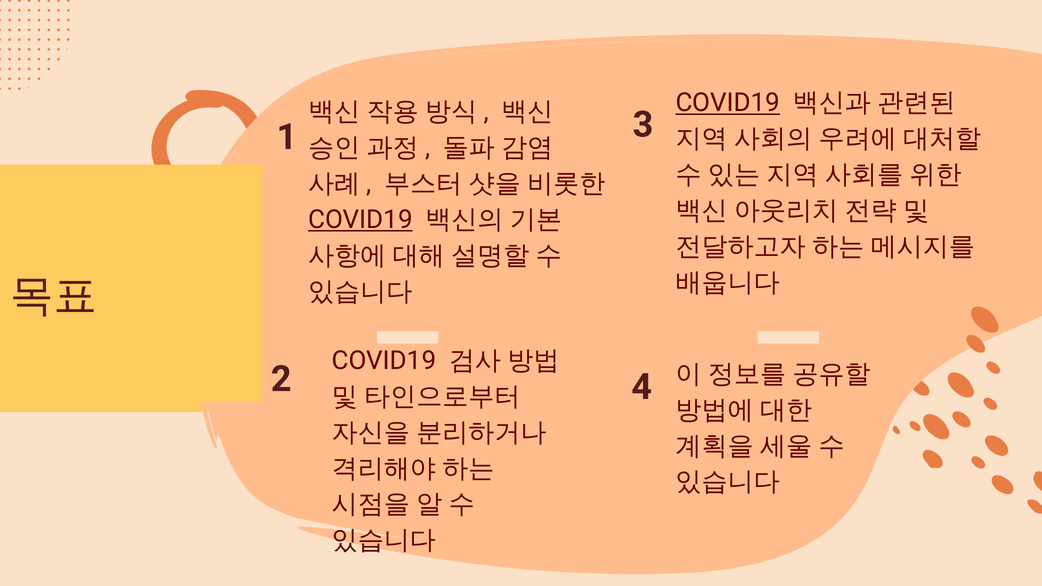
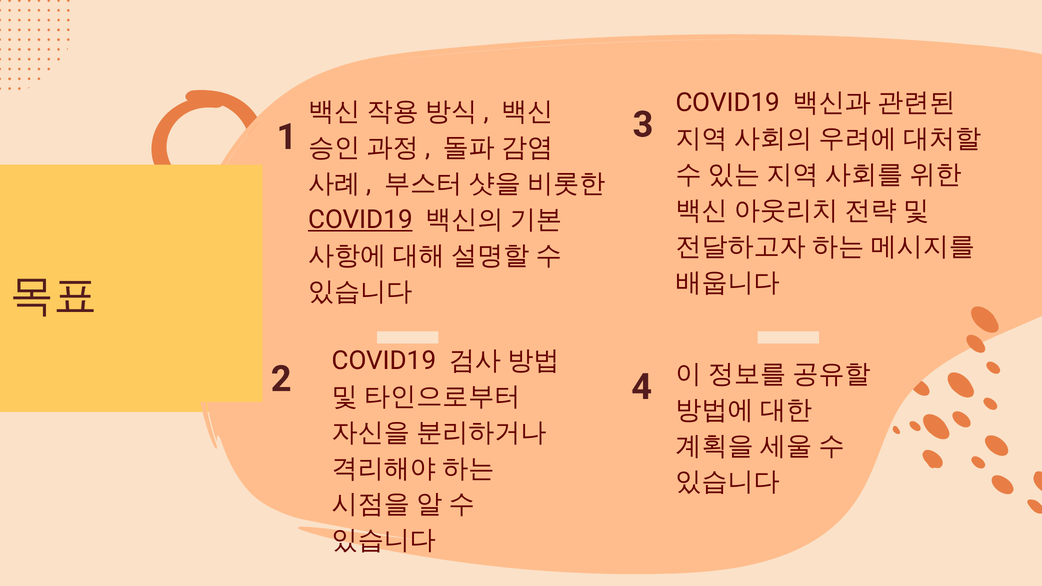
COVID19 underline: present -> none (728, 103)
